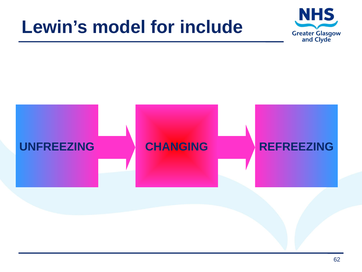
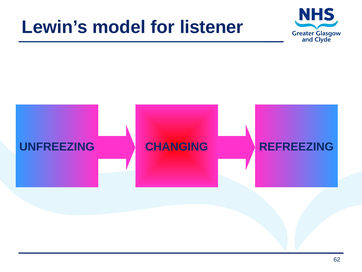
include: include -> listener (211, 27)
